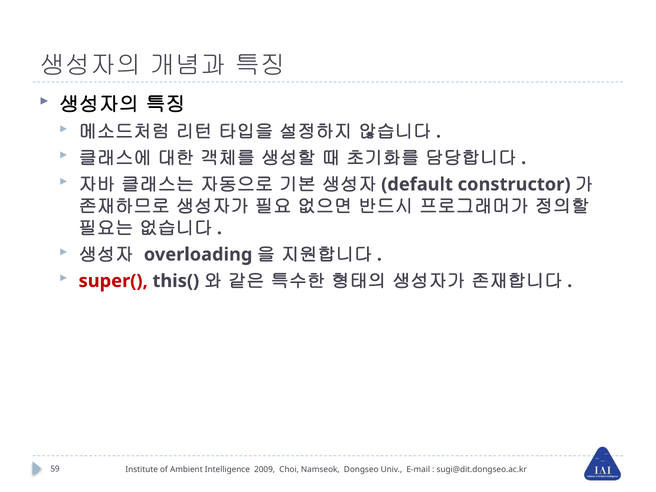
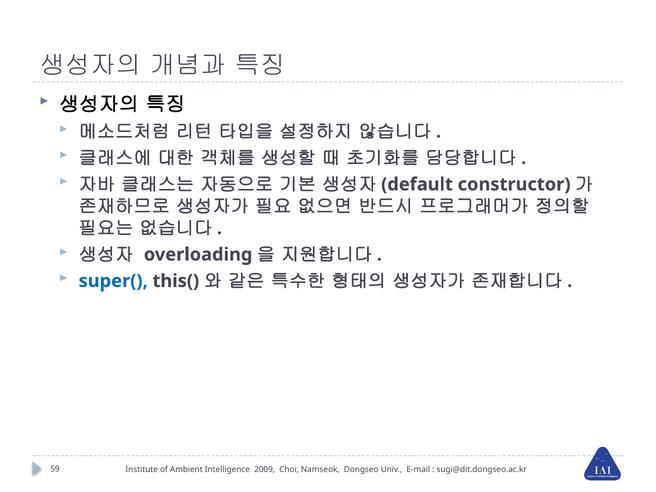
super( colour: red -> blue (113, 281)
